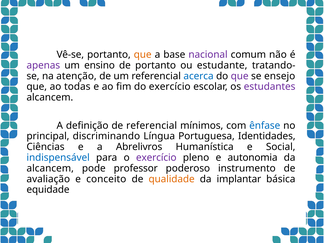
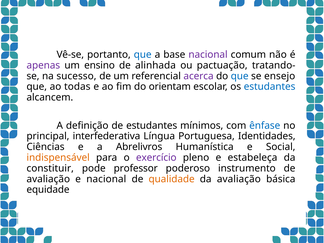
que colour: orange -> blue (143, 55)
de portanto: portanto -> alinhada (155, 65)
estudante: estudante -> pactuação (222, 65)
atenção: atenção -> sucesso (76, 76)
acerca colour: blue -> purple (199, 76)
que colour: purple -> blue (240, 76)
do exercício: exercício -> orientam (170, 87)
estudantes colour: purple -> blue (270, 87)
de referencial: referencial -> estudantes (152, 126)
discriminando: discriminando -> interfederativa (106, 136)
indispensável colour: blue -> orange (58, 158)
autonomia: autonomia -> estabeleça (252, 158)
alcancem: alcancem -> constituir (50, 168)
e conceito: conceito -> nacional (106, 179)
da implantar: implantar -> avaliação (239, 179)
